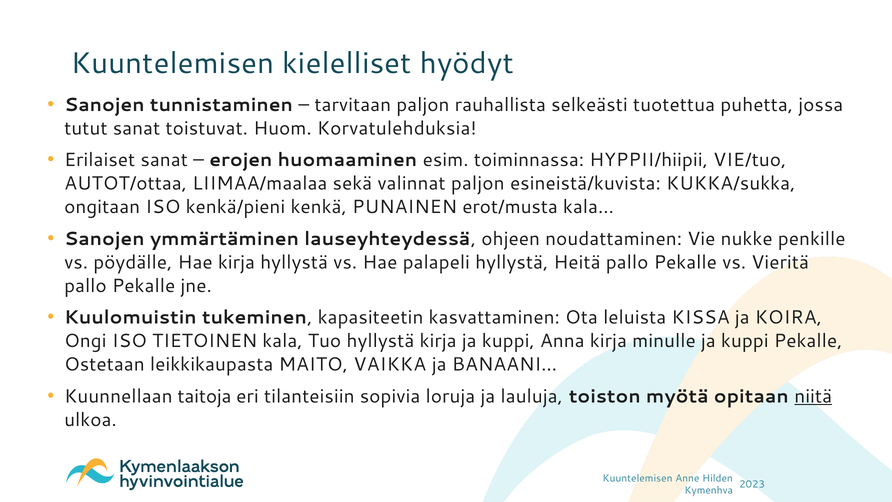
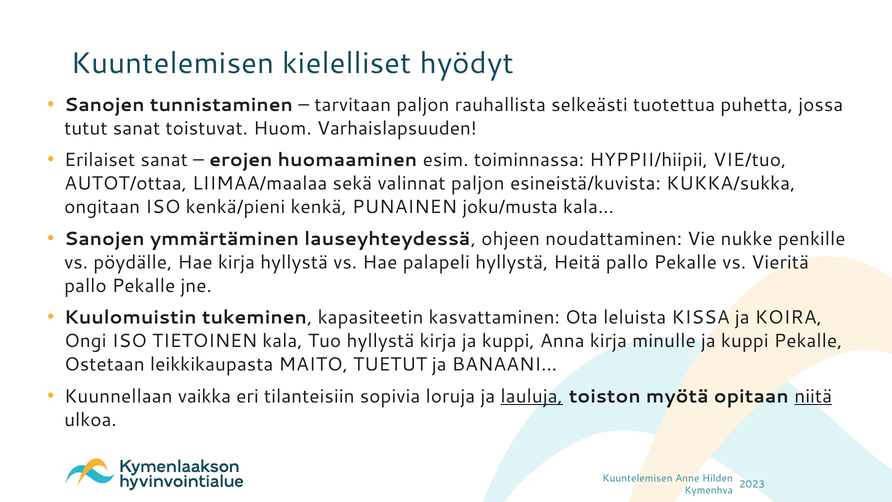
Korvatulehduksia: Korvatulehduksia -> Varhaislapsuuden (397, 128)
erot/musta: erot/musta -> joku/musta (510, 207)
VAIKKA: VAIKKA -> TUETUT (390, 364)
taitoja: taitoja -> vaikka (204, 396)
lauluja underline: none -> present (532, 396)
